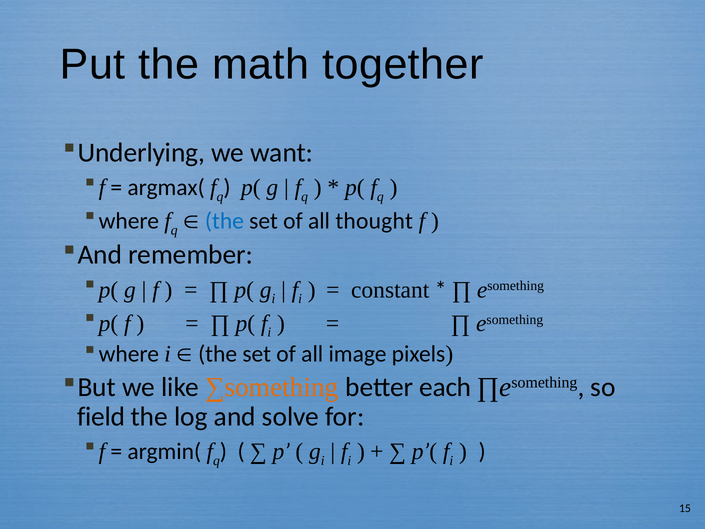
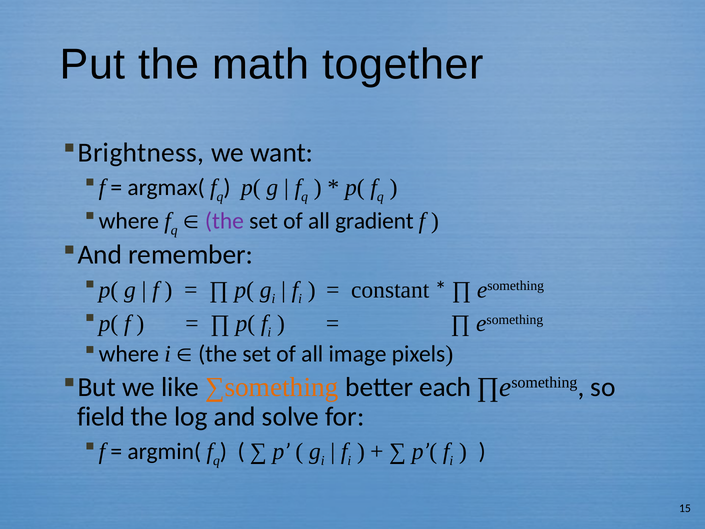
Underlying: Underlying -> Brightness (141, 152)
the colour: blue -> purple (224, 221)
thought: thought -> gradient (374, 221)
